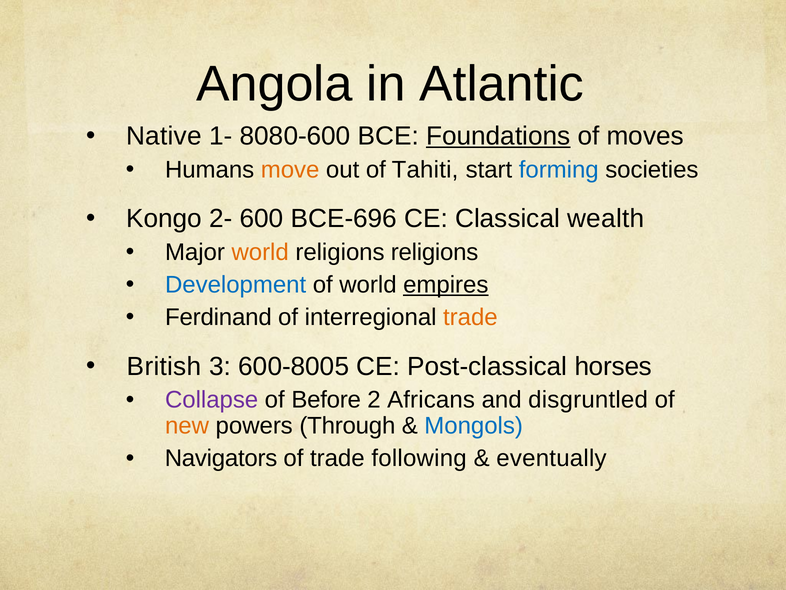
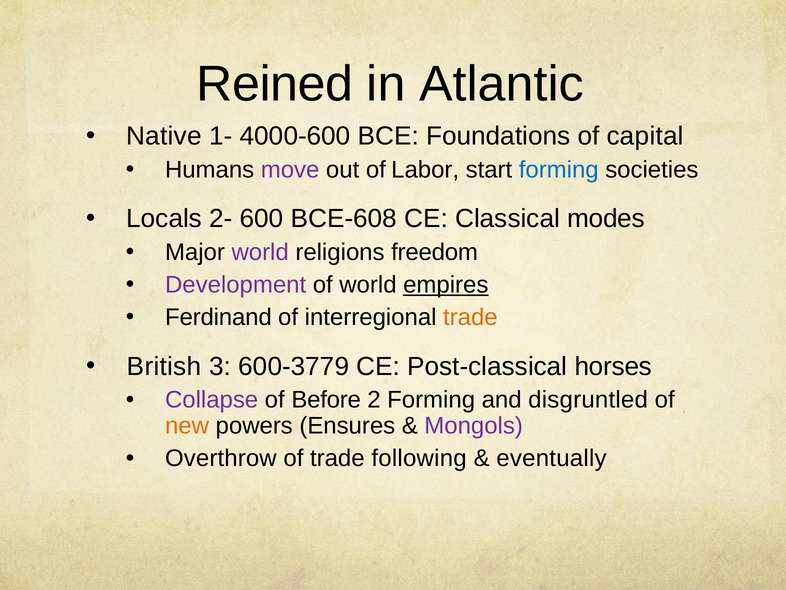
Angola: Angola -> Reined (275, 84)
8080-600: 8080-600 -> 4000-600 (295, 136)
Foundations underline: present -> none (498, 136)
moves: moves -> capital (645, 136)
move colour: orange -> purple (290, 169)
Tahiti: Tahiti -> Labor (425, 169)
Kongo: Kongo -> Locals (164, 218)
BCE-696: BCE-696 -> BCE-608 (344, 218)
wealth: wealth -> modes (606, 218)
world colour: orange -> purple (260, 252)
religions religions: religions -> freedom (435, 252)
Development colour: blue -> purple (236, 285)
600-8005: 600-8005 -> 600-3779 (294, 366)
2 Africans: Africans -> Forming (431, 400)
Through: Through -> Ensures (347, 426)
Mongols colour: blue -> purple (474, 426)
Navigators: Navigators -> Overthrow (221, 458)
